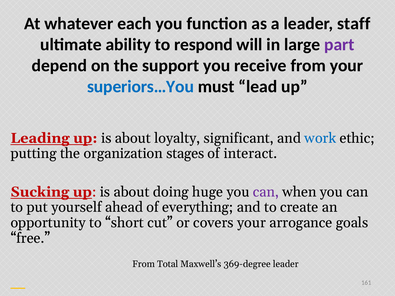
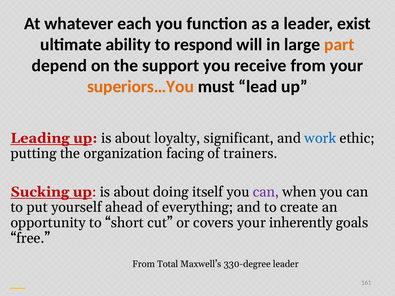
staff: staff -> exist (354, 24)
part colour: purple -> orange (339, 45)
superiors…You colour: blue -> orange (140, 87)
stages: stages -> facing (185, 154)
interact: interact -> trainers (250, 154)
huge: huge -> itself (208, 192)
arrogance: arrogance -> inherently (301, 223)
369-degree: 369-degree -> 330-degree (247, 264)
